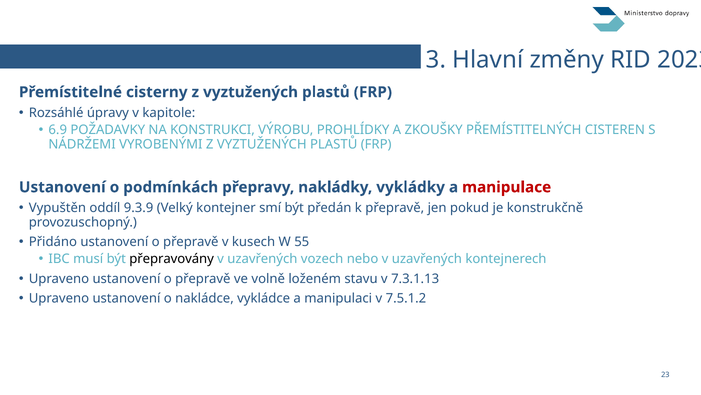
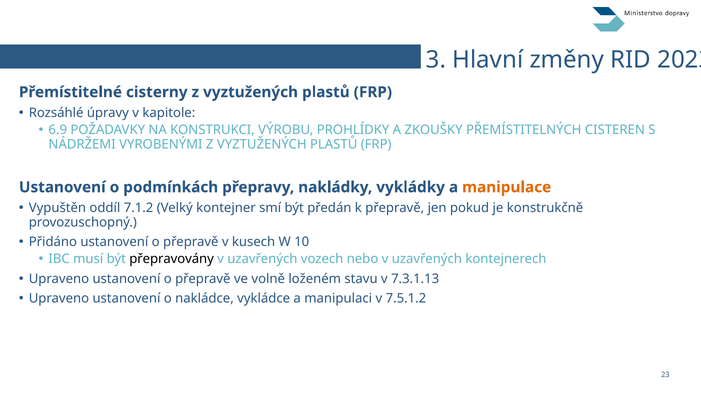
manipulace colour: red -> orange (507, 187)
9.3.9: 9.3.9 -> 7.1.2 (139, 208)
55: 55 -> 10 (302, 242)
